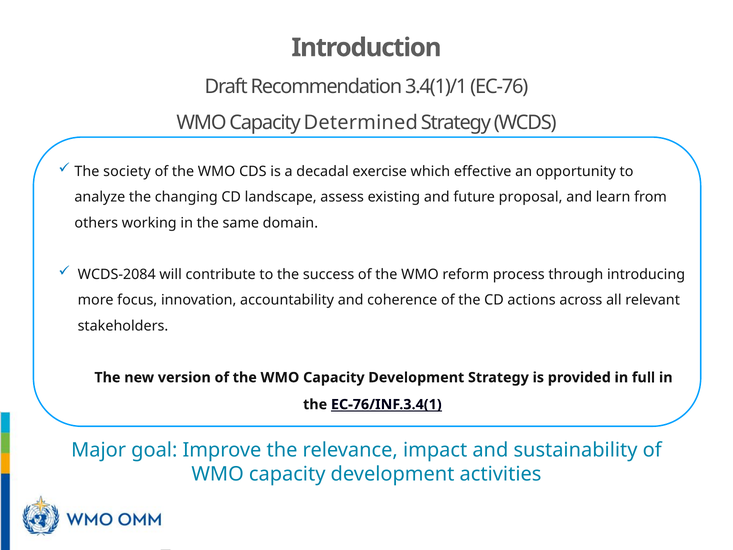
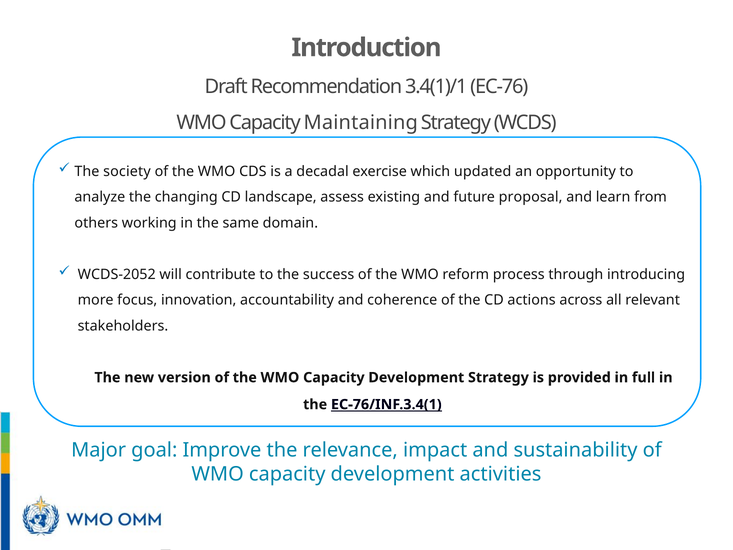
Determined: Determined -> Maintaining (361, 123)
effective: effective -> updated (483, 171)
WCDS-2084: WCDS-2084 -> WCDS-2052 (117, 274)
